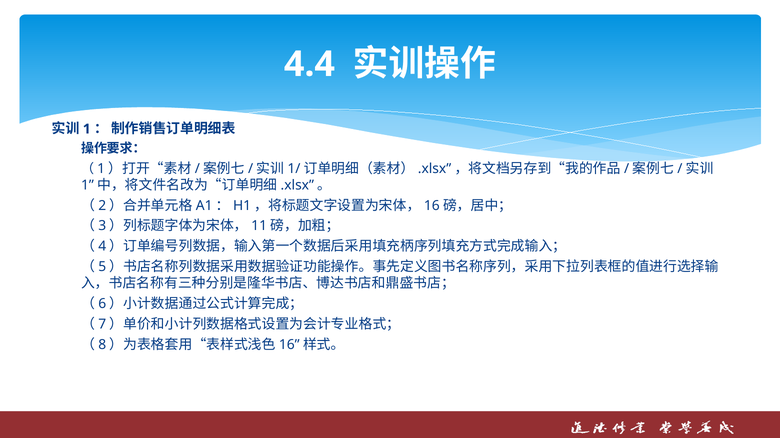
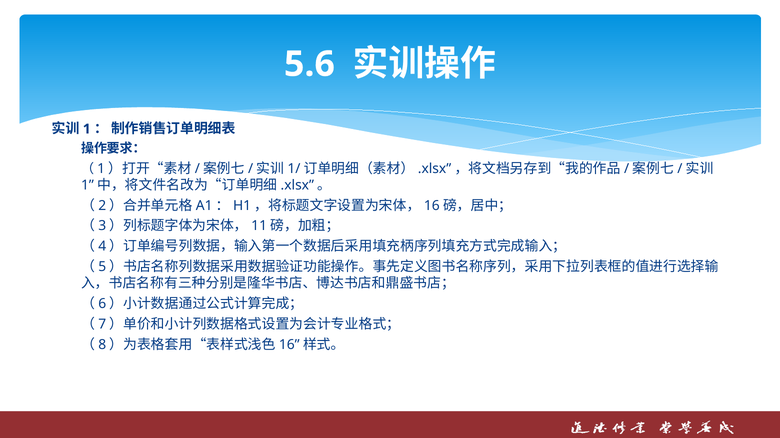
4.4: 4.4 -> 5.6 (309, 64)
